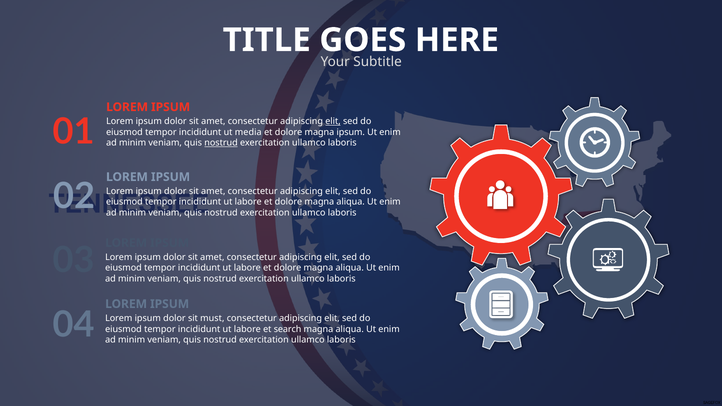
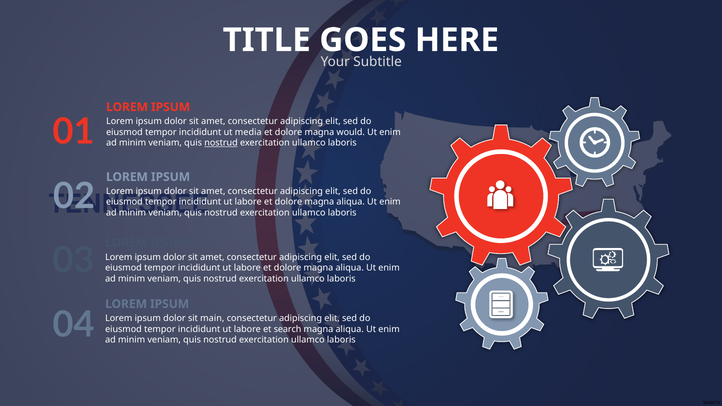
elit underline: present -> none (333, 121)
magna ipsum: ipsum -> would (351, 132)
must: must -> main (212, 318)
